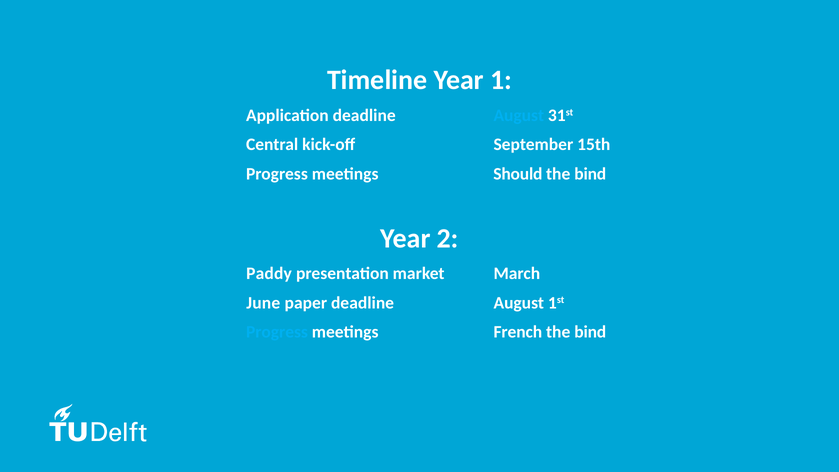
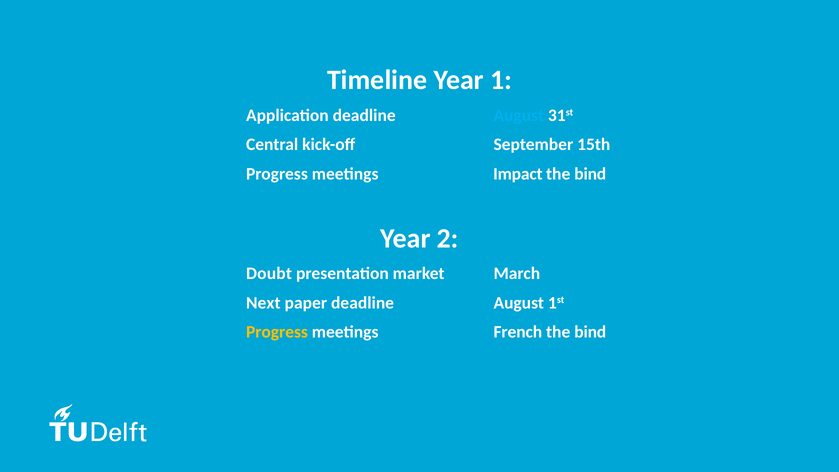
Should: Should -> Impact (518, 174)
Paddy: Paddy -> Doubt (269, 273)
June: June -> Next (263, 303)
Progress colour: light blue -> yellow (277, 332)
